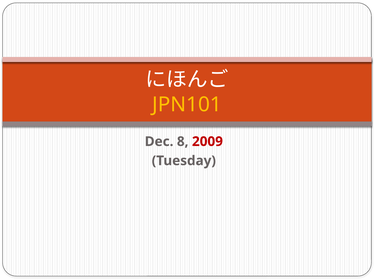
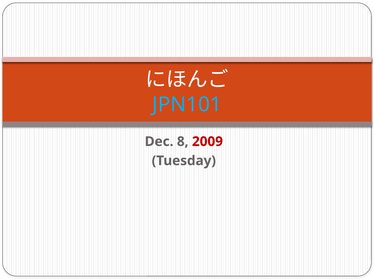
JPN101 colour: yellow -> light blue (187, 105)
